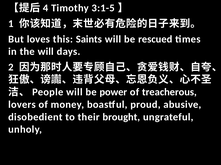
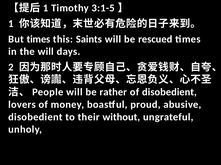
4: 4 -> 1 (46, 8)
But loves: loves -> times (39, 39)
power: power -> rather (113, 92)
of treacherous: treacherous -> disobedient (169, 92)
brought: brought -> without (121, 117)
